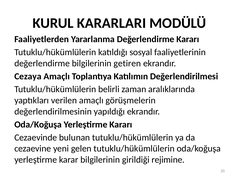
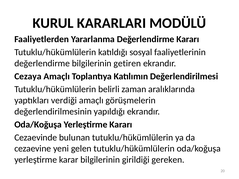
verilen: verilen -> verdiği (64, 101)
rejimine: rejimine -> gereken (168, 160)
